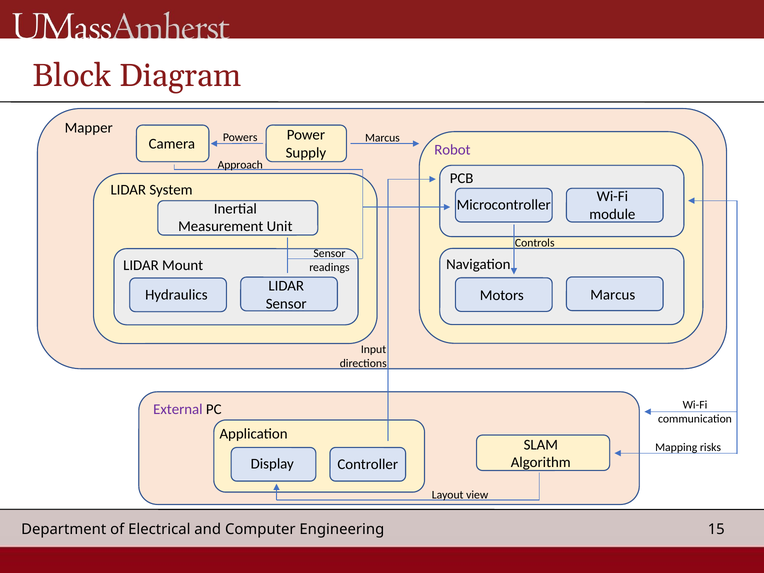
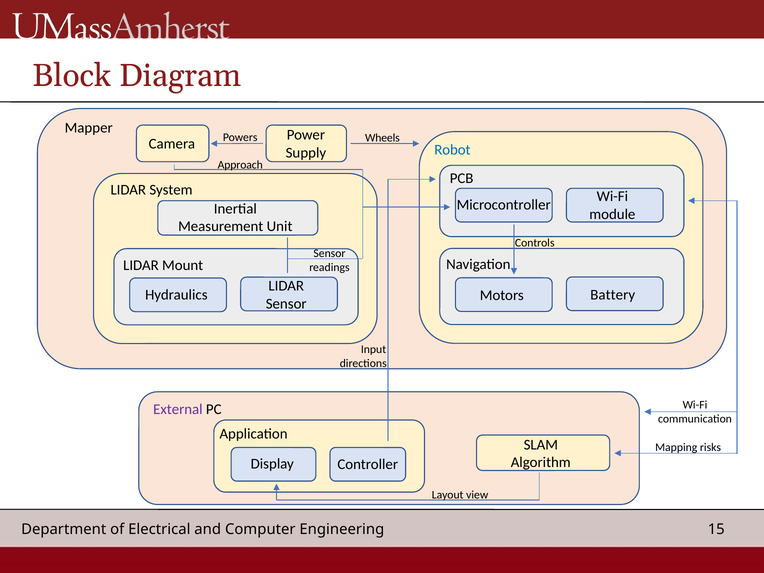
Marcus: Marcus -> Wheels (382, 138)
Robot colour: purple -> blue (452, 150)
Motors Marcus: Marcus -> Battery (613, 295)
